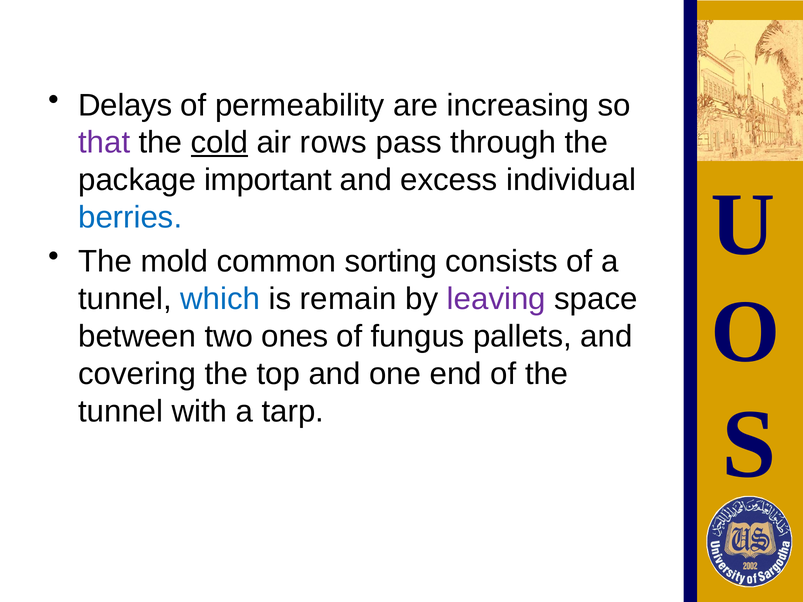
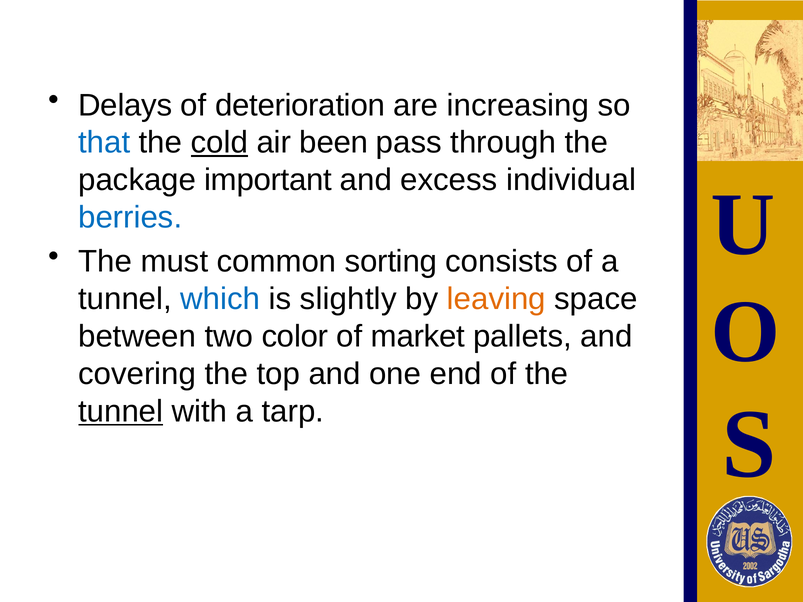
permeability: permeability -> deterioration (300, 105)
that colour: purple -> blue (104, 143)
rows: rows -> been (334, 143)
mold: mold -> must (174, 261)
remain: remain -> slightly (348, 299)
leaving colour: purple -> orange (496, 299)
ones: ones -> color (295, 336)
fungus: fungus -> market (418, 336)
tunnel underline: none -> present (121, 411)
